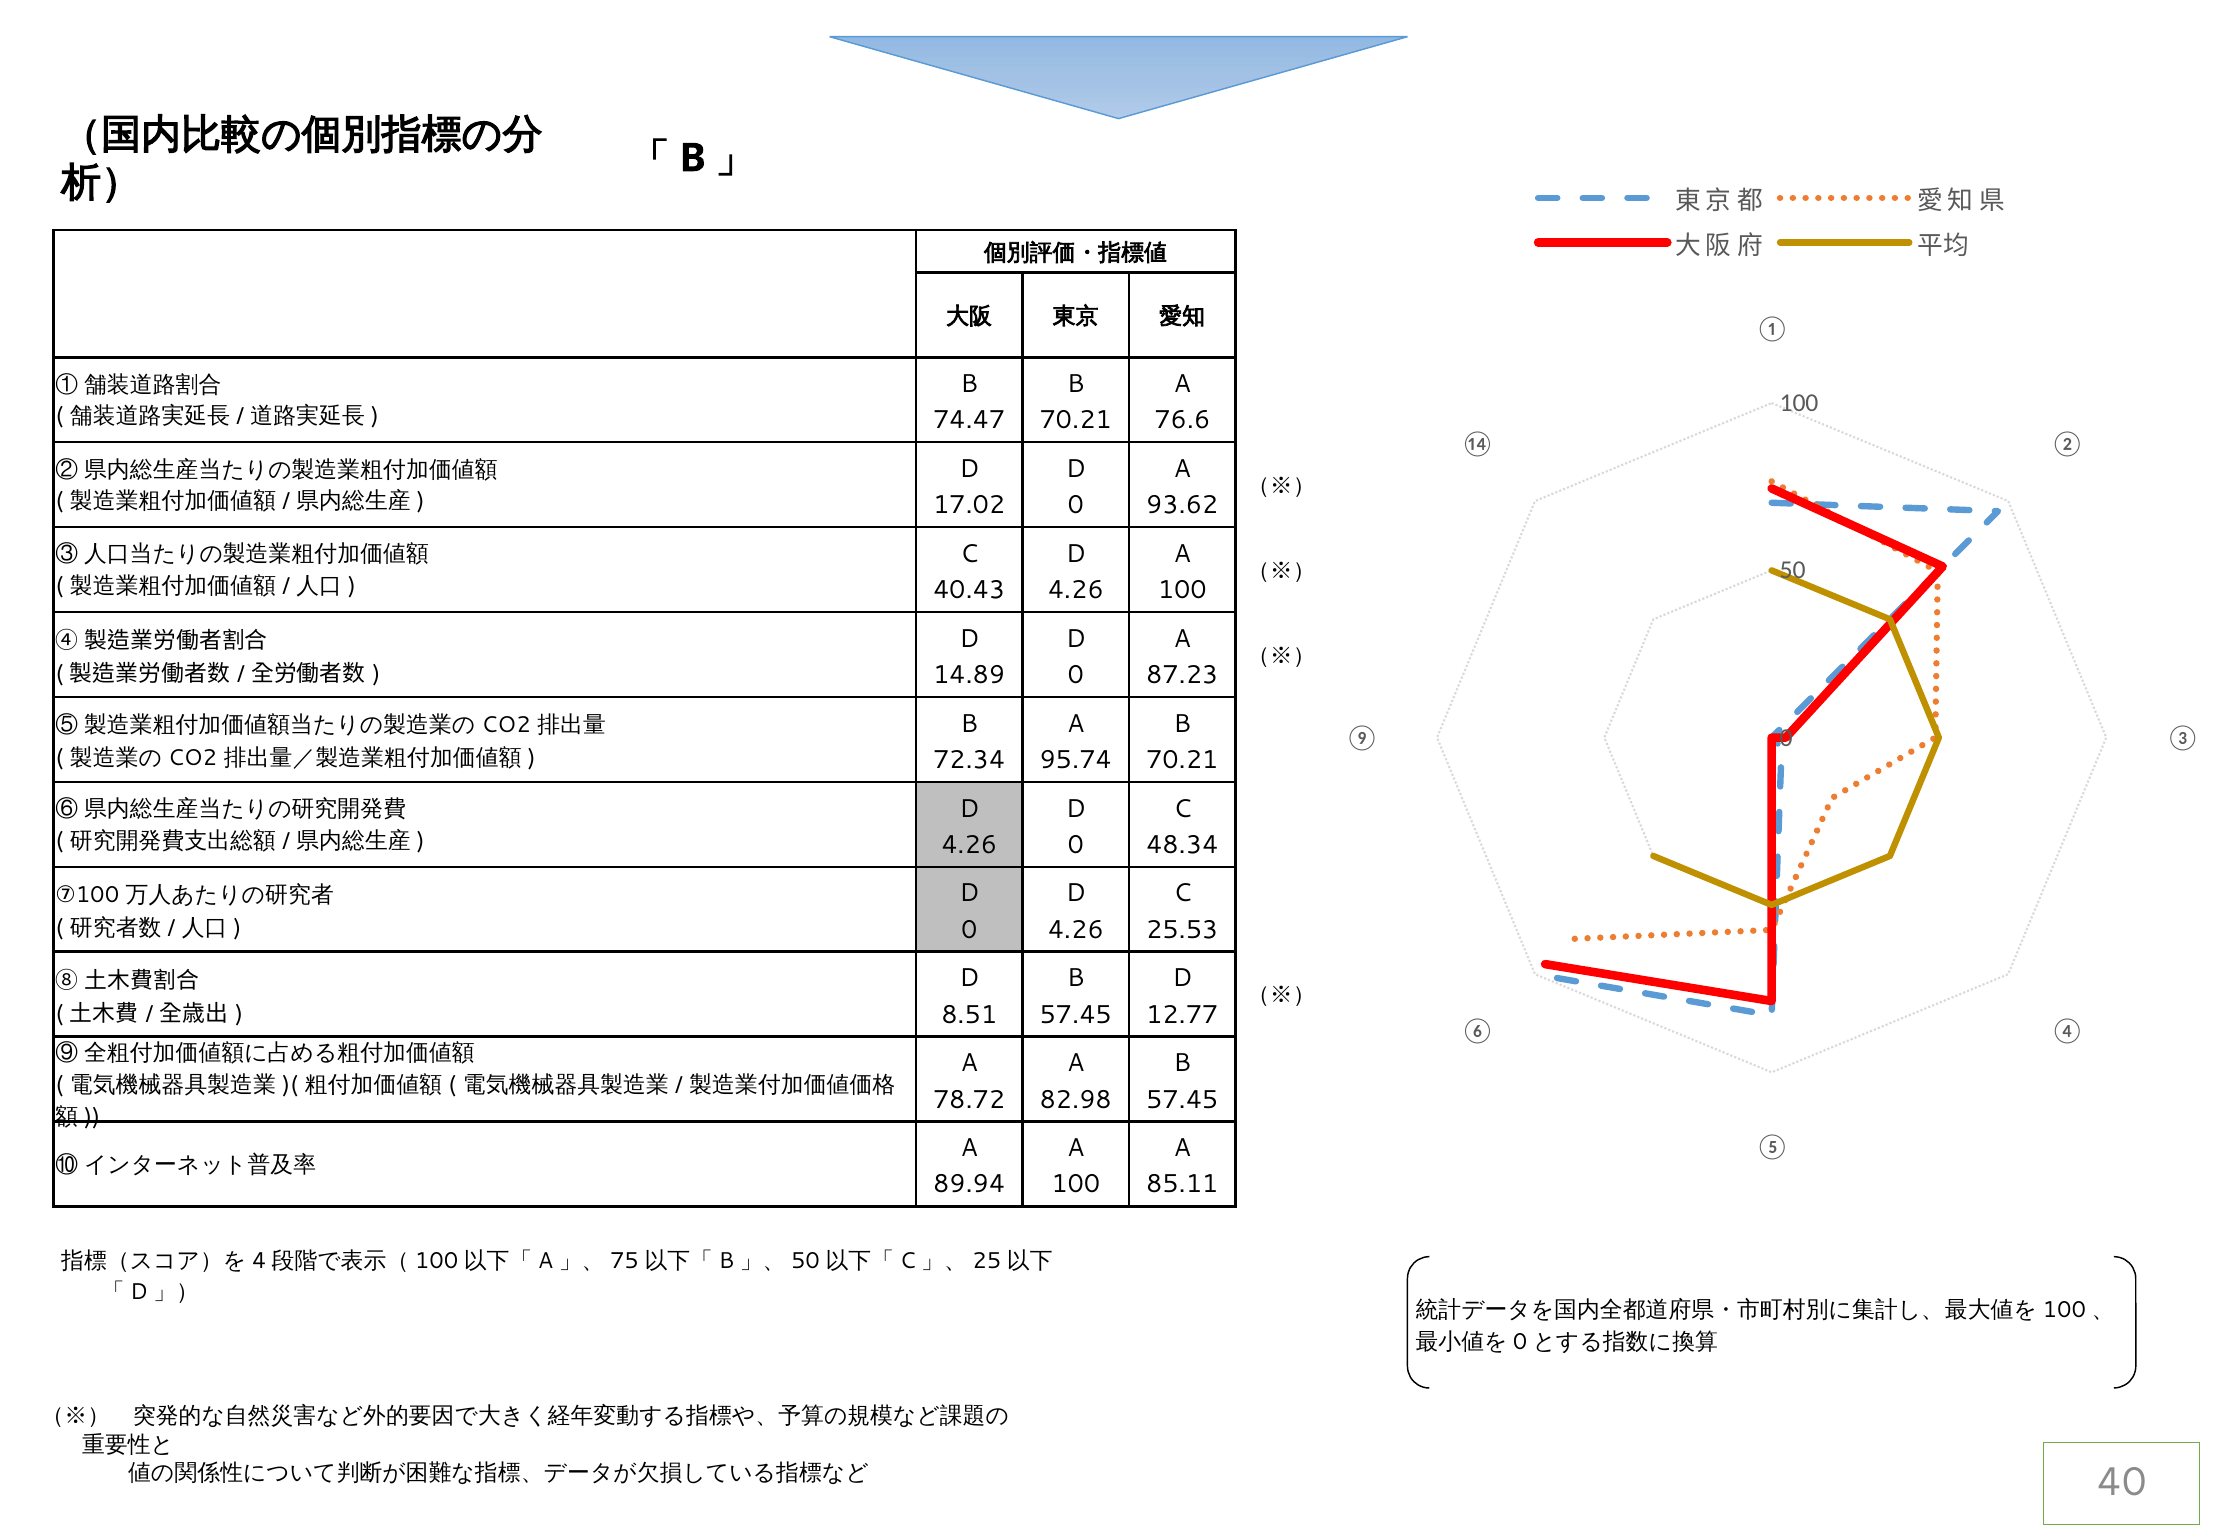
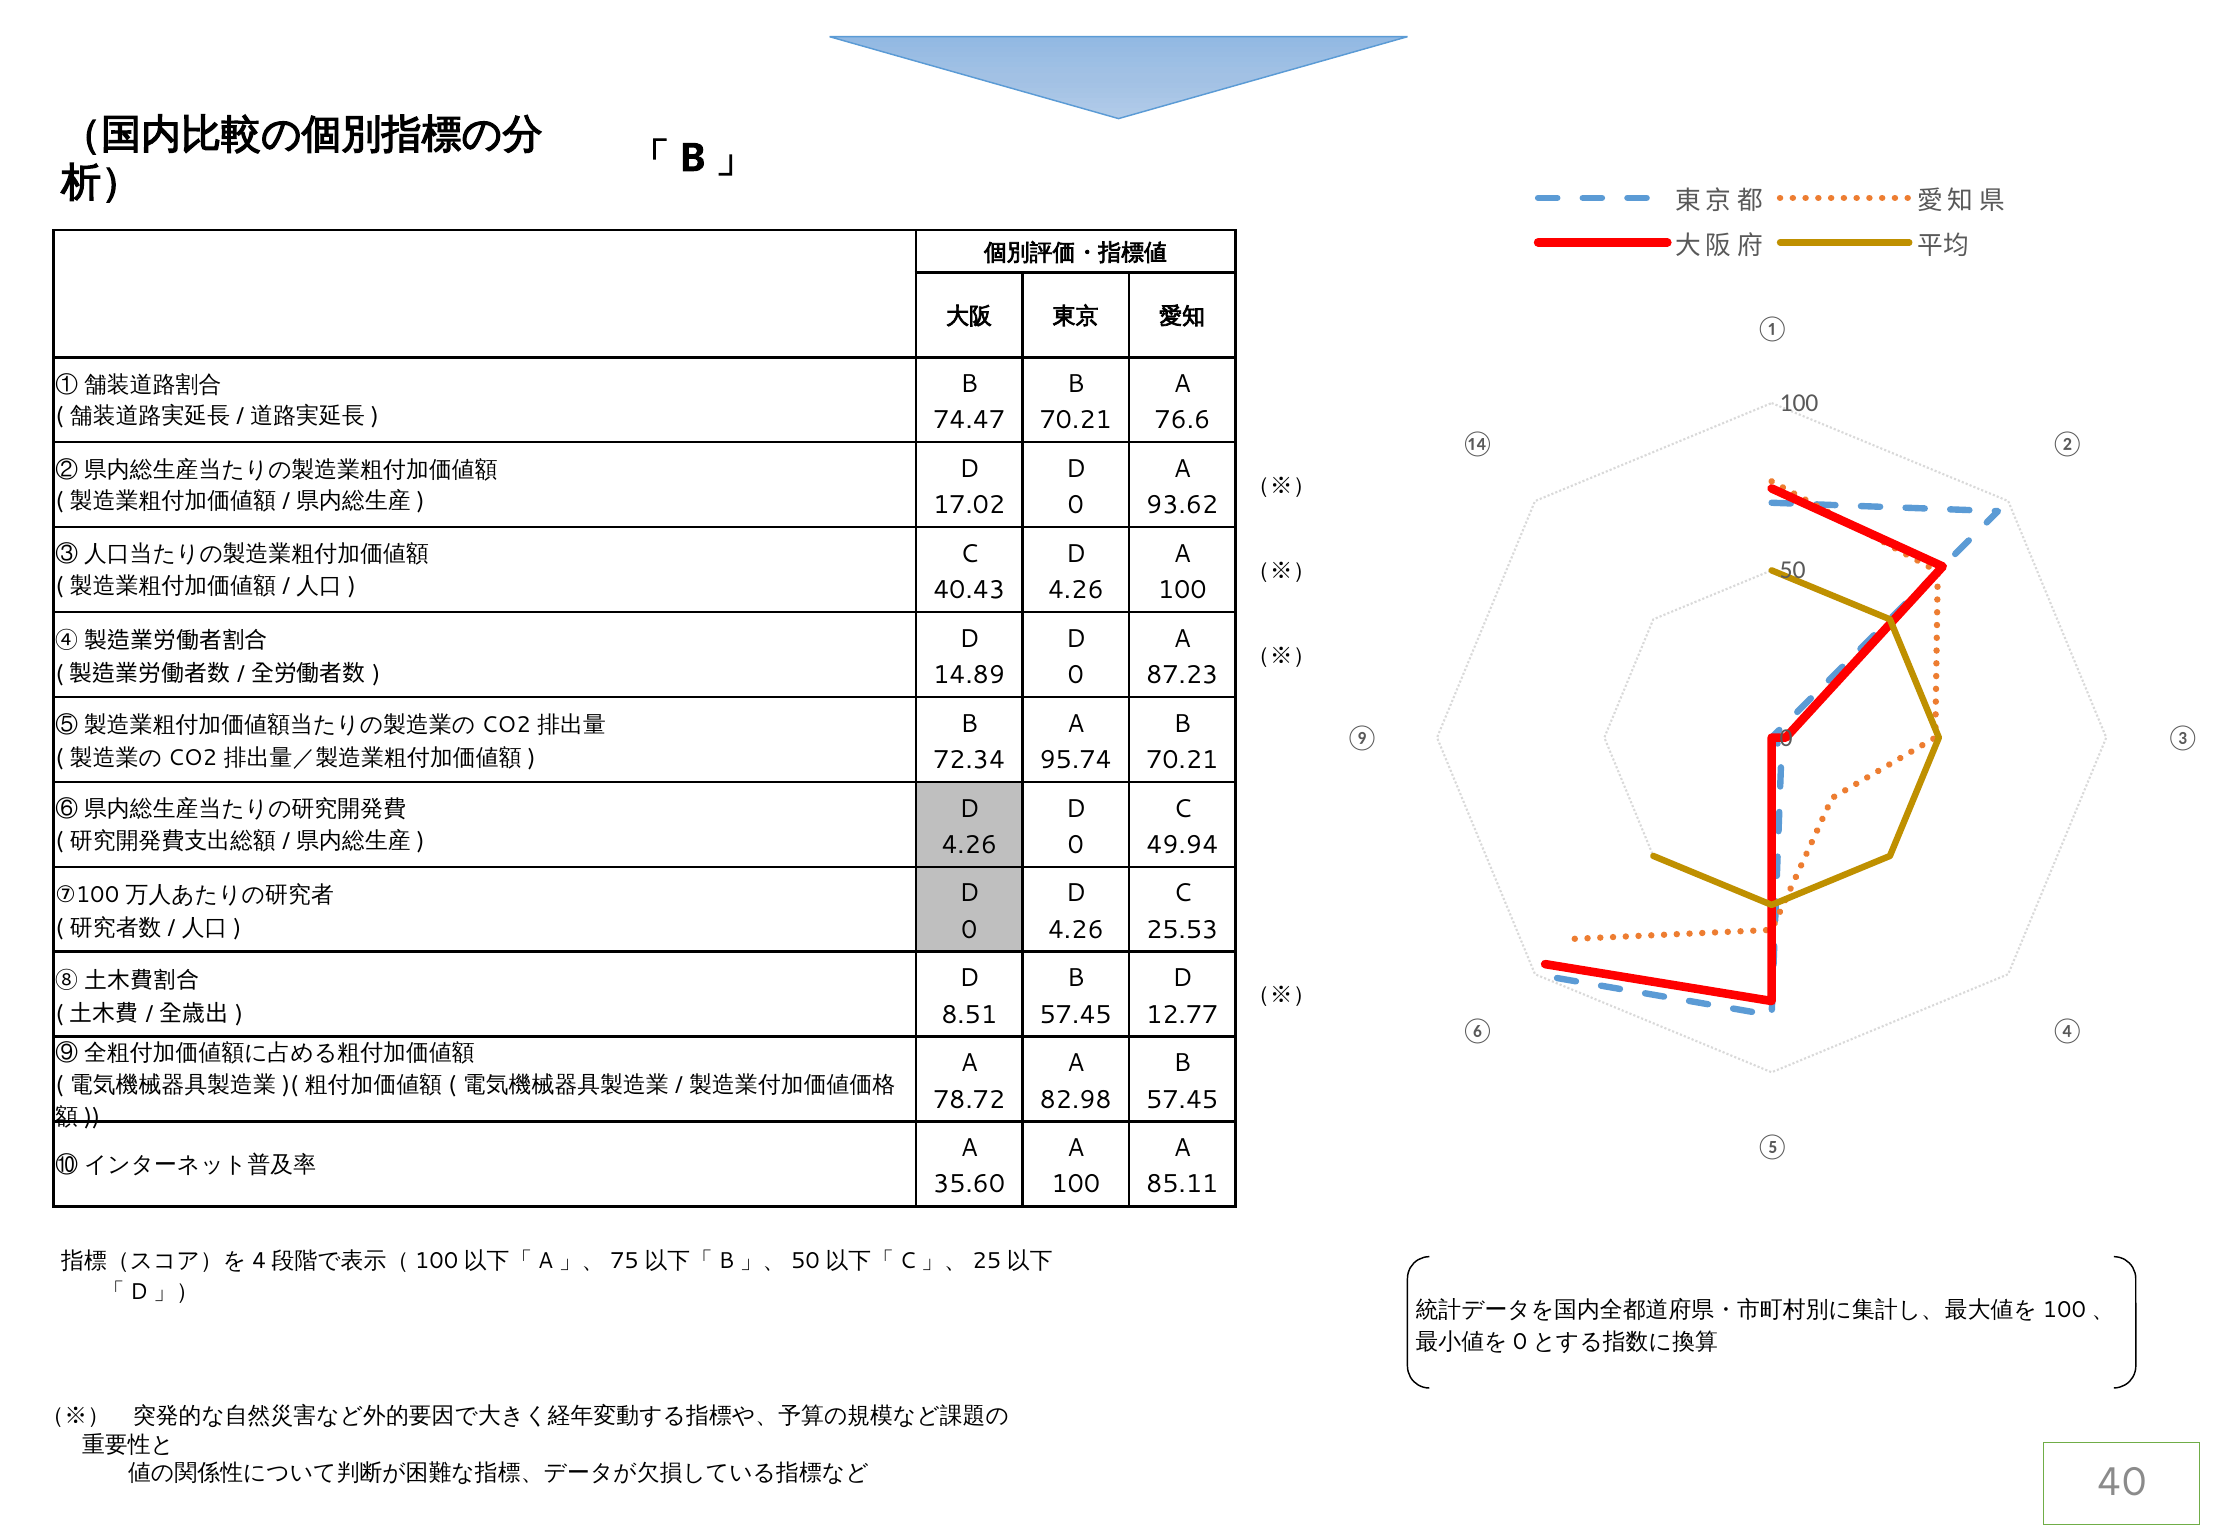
48.34: 48.34 -> 49.94 (1182, 845)
89.94: 89.94 -> 35.60 (969, 1184)
